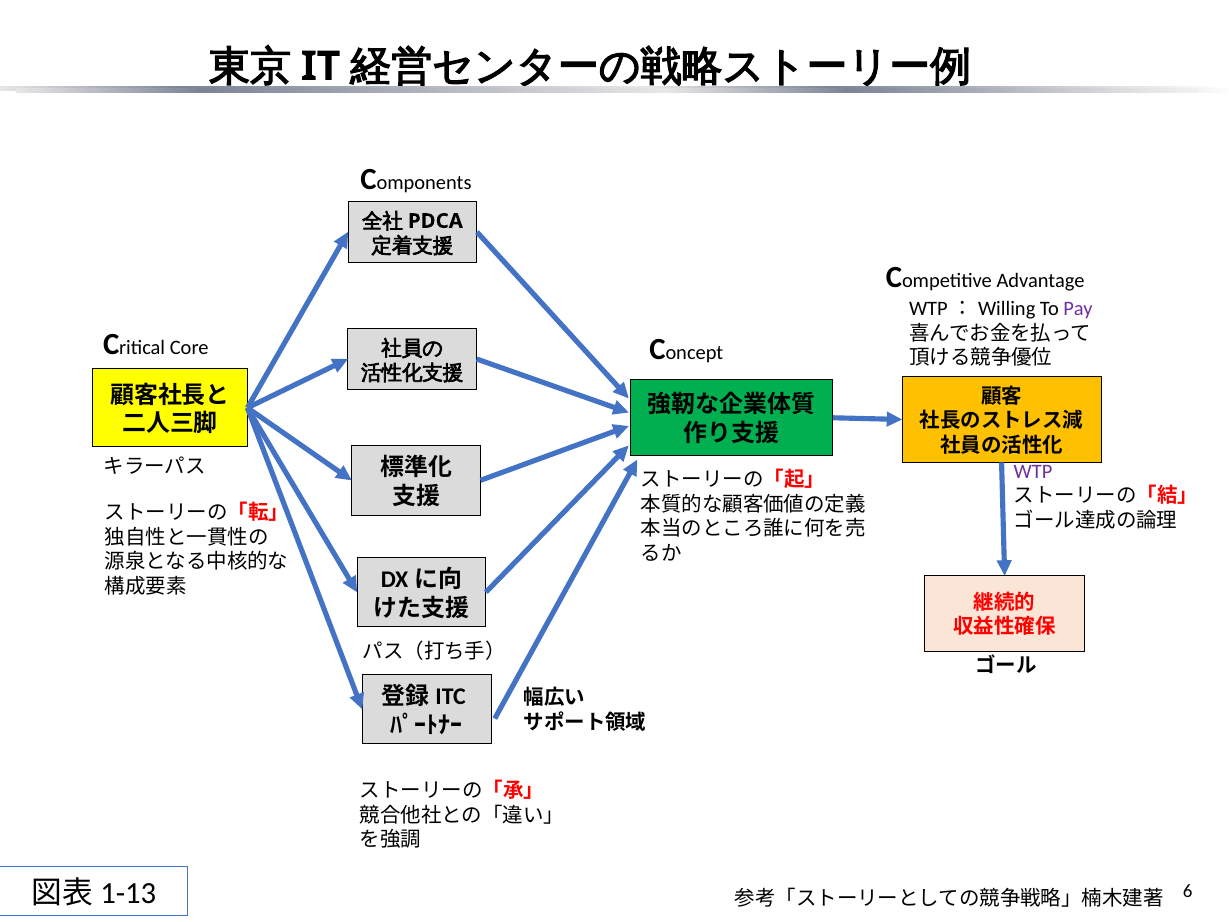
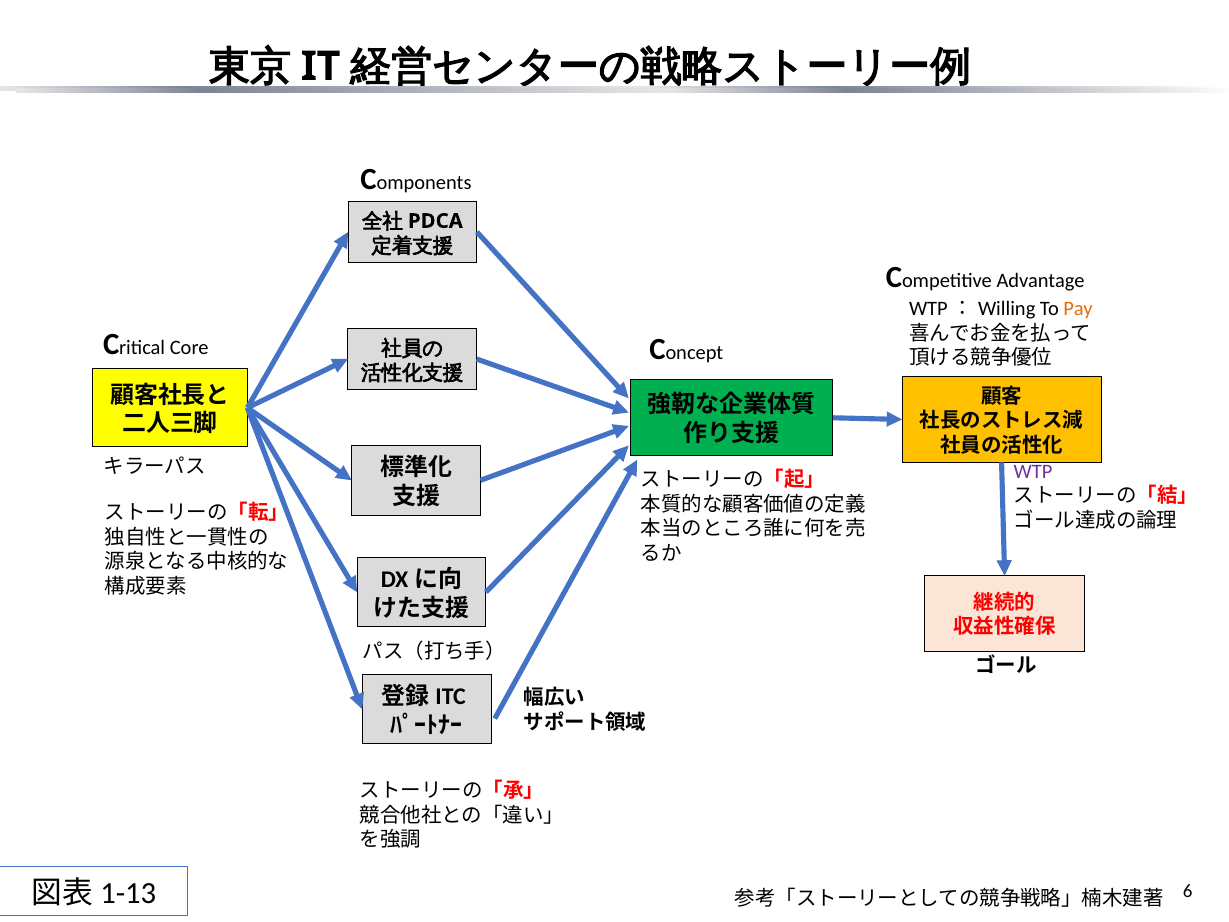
Pay colour: purple -> orange (1078, 309)
